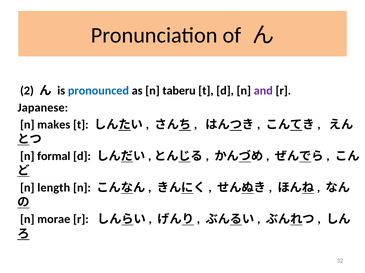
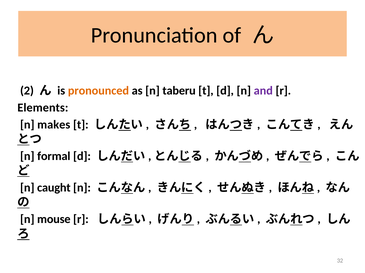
pronounced colour: blue -> orange (98, 91)
Japanese: Japanese -> Elements (43, 108)
length: length -> caught (54, 188)
morae: morae -> mouse (54, 220)
